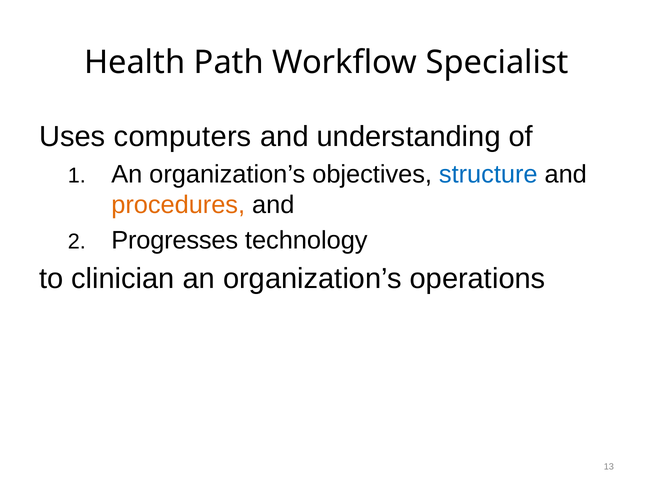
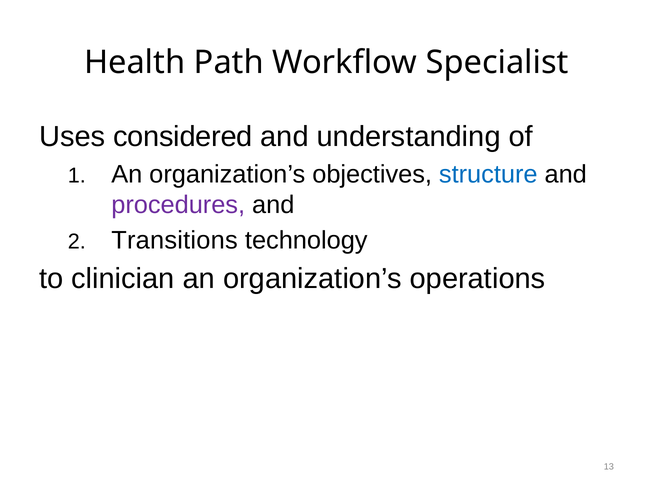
computers: computers -> considered (183, 137)
procedures colour: orange -> purple (178, 205)
Progresses: Progresses -> Transitions (175, 241)
